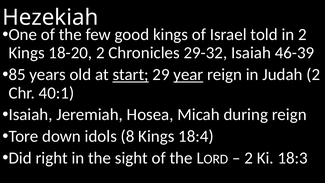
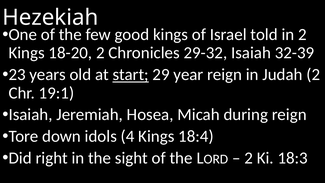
46-39: 46-39 -> 32-39 (294, 53)
85: 85 -> 23 (17, 75)
year underline: present -> none (188, 75)
40:1: 40:1 -> 19:1 (56, 93)
8: 8 -> 4 (128, 136)
